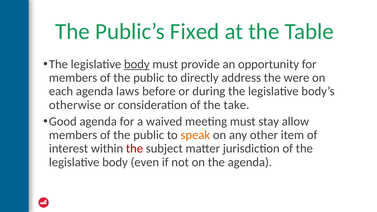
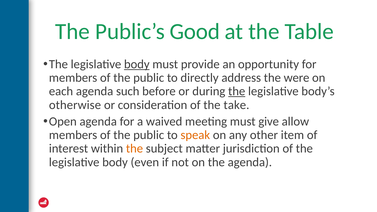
Fixed: Fixed -> Good (195, 32)
laws: laws -> such (128, 91)
the underline: none -> present (237, 91)
Good: Good -> Open (63, 121)
stay: stay -> give (269, 121)
the colour: red -> orange (134, 149)
